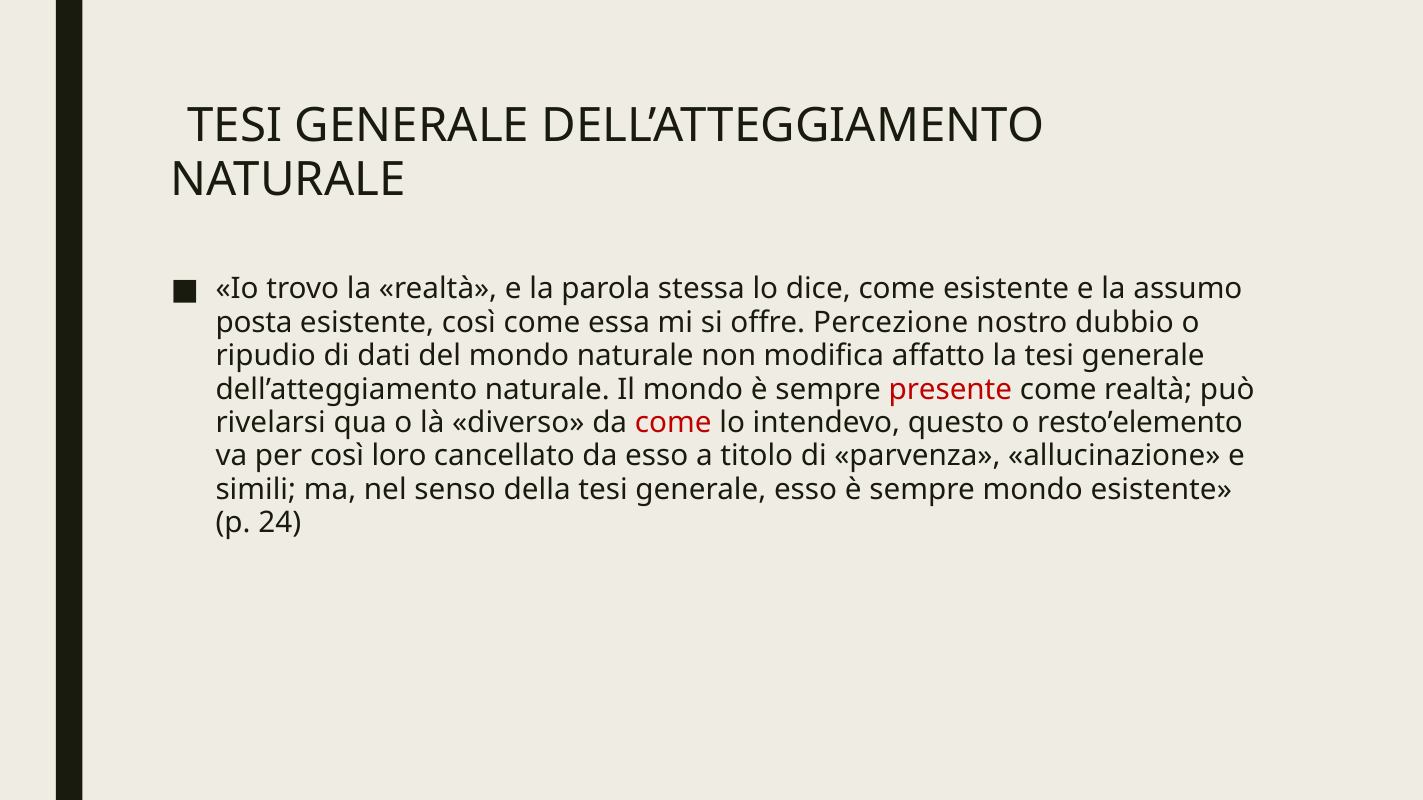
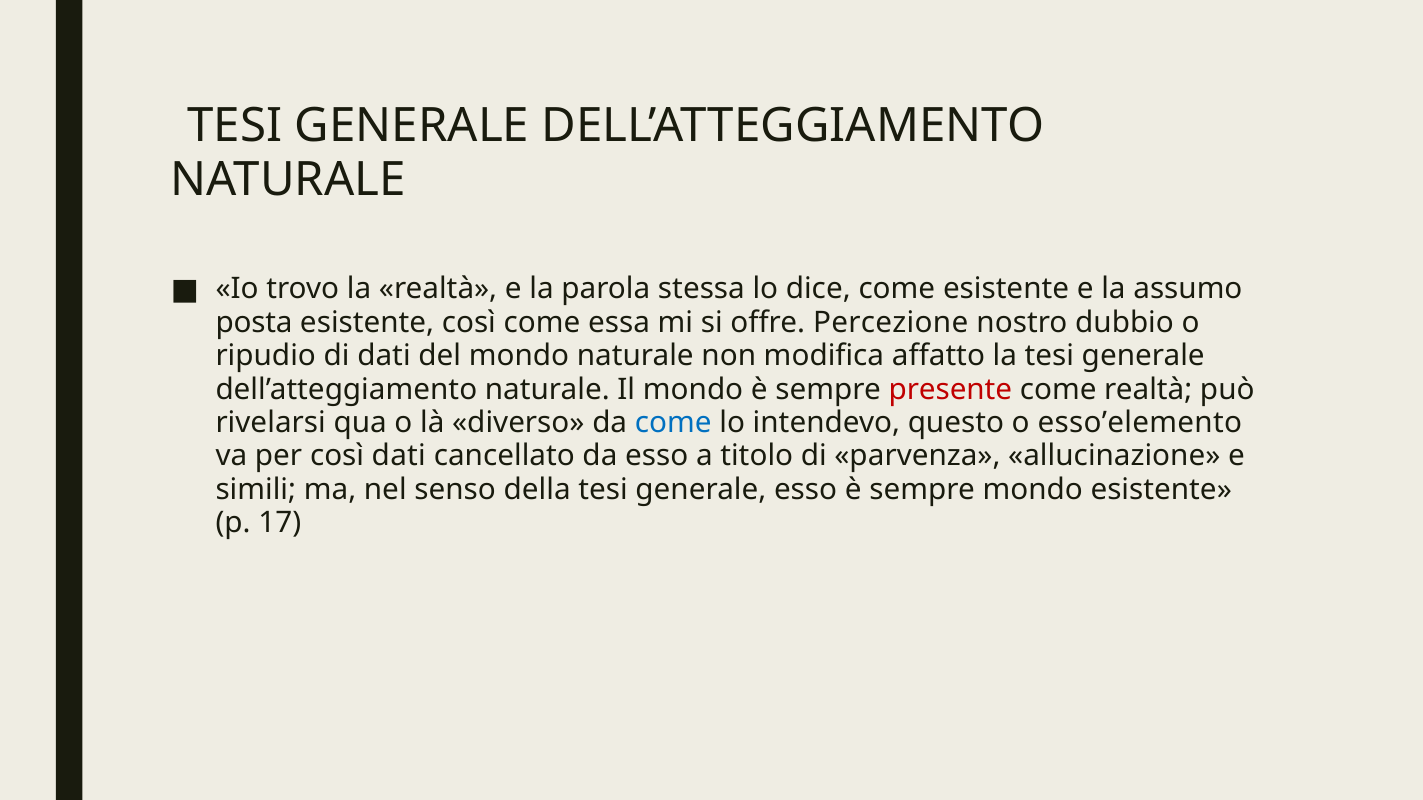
come colour: red -> blue (673, 423)
resto’elemento: resto’elemento -> esso’elemento (1140, 423)
così loro: loro -> dati (399, 456)
24: 24 -> 17 (280, 523)
